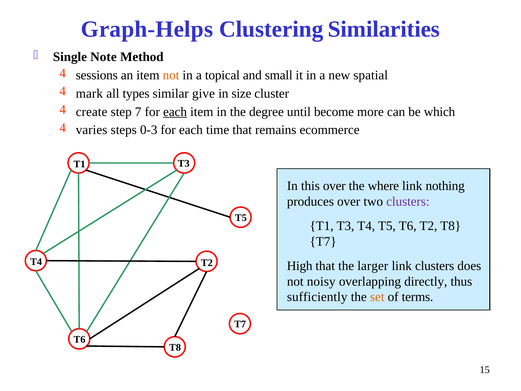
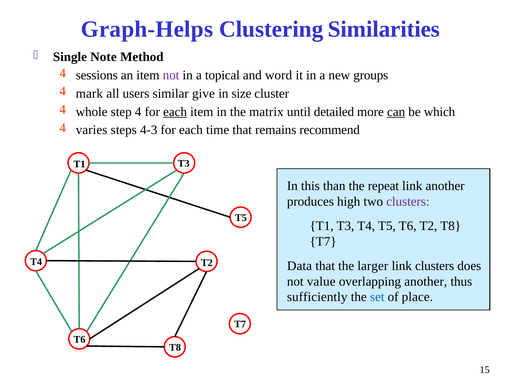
not colour: orange -> purple (171, 75)
small: small -> word (279, 75)
spatial: spatial -> groups (371, 75)
types: types -> users (136, 93)
create: create -> whole (92, 112)
7: 7 -> 4 (138, 112)
degree: degree -> matrix (266, 112)
become: become -> detailed (334, 112)
can underline: none -> present (396, 112)
0-3: 0-3 -> 4-3 (149, 130)
ecommerce: ecommerce -> recommend (330, 130)
this over: over -> than (334, 186)
where: where -> repeat (383, 186)
link nothing: nothing -> another (445, 186)
produces over: over -> high (349, 201)
High: High -> Data (300, 266)
noisy: noisy -> value (321, 281)
overlapping directly: directly -> another (426, 281)
set colour: orange -> blue (377, 297)
terms: terms -> place (417, 297)
